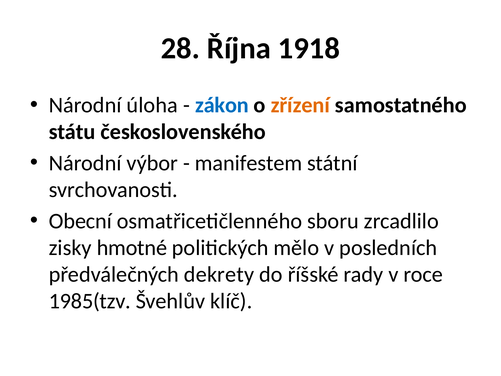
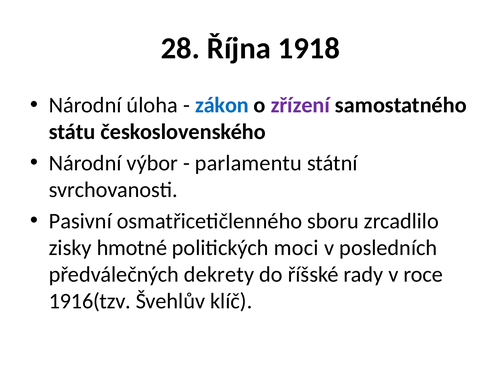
zřízení colour: orange -> purple (300, 105)
manifestem: manifestem -> parlamentu (248, 163)
Obecní: Obecní -> Pasivní (80, 221)
mělo: mělo -> moci (296, 248)
1985(tzv: 1985(tzv -> 1916(tzv (90, 301)
